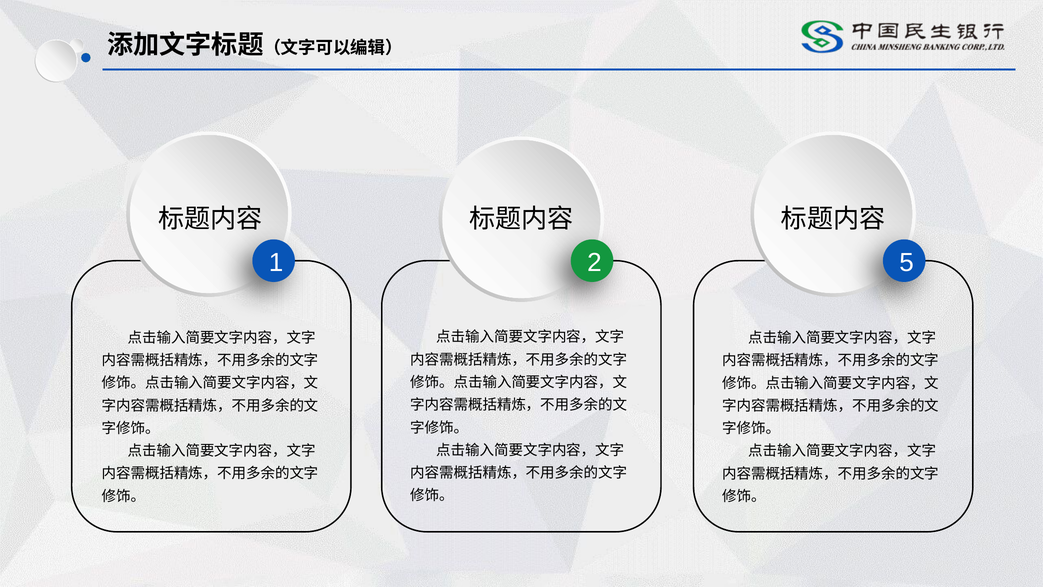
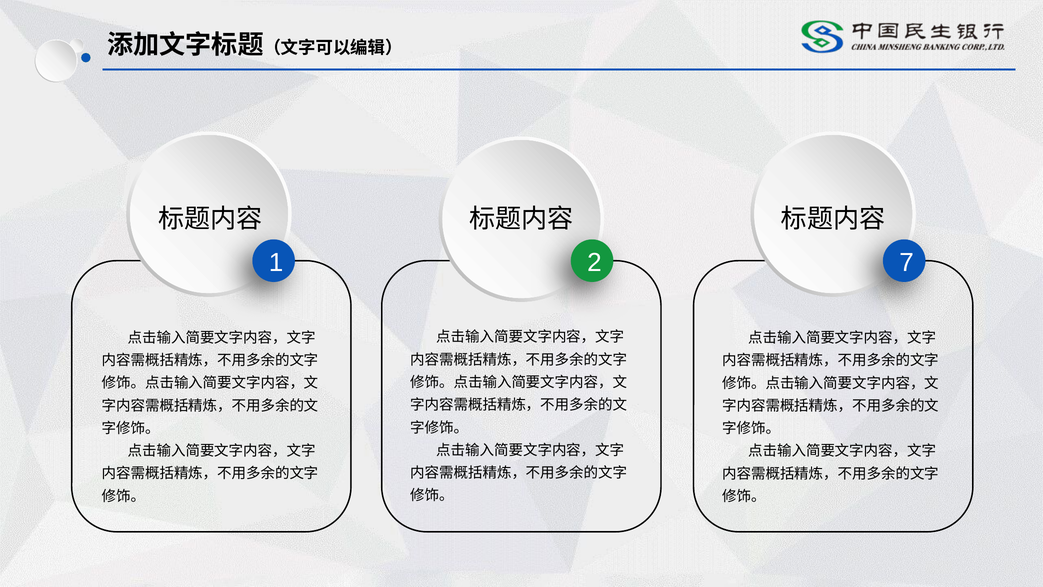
5: 5 -> 7 (907, 262)
